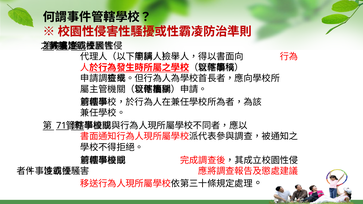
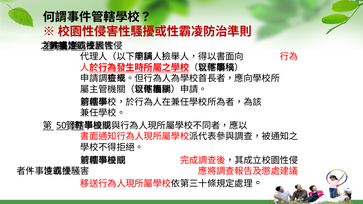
71: 71 -> 50 (61, 126)
